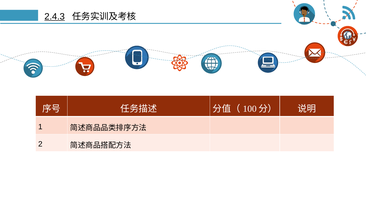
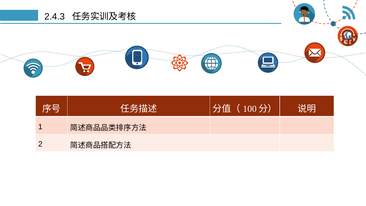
2.4.3 underline: present -> none (55, 17)
